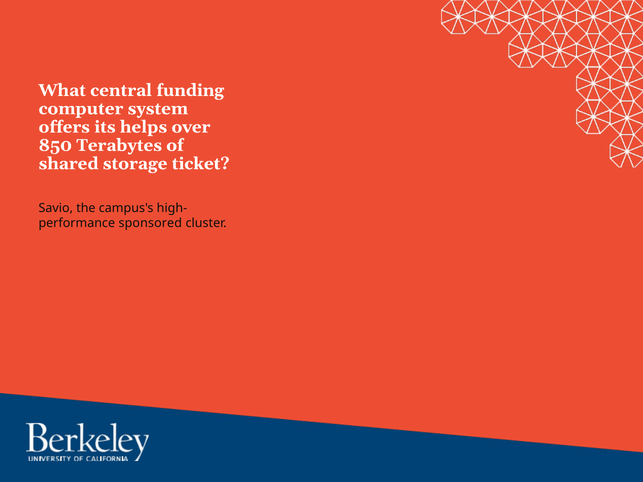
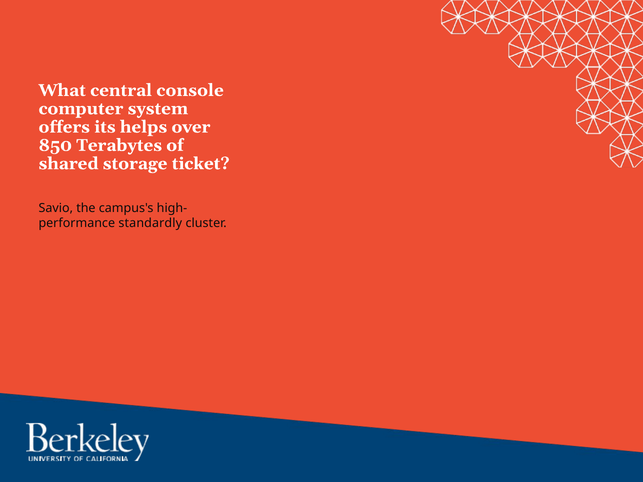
funding: funding -> console (190, 90)
sponsored: sponsored -> standardly (150, 223)
